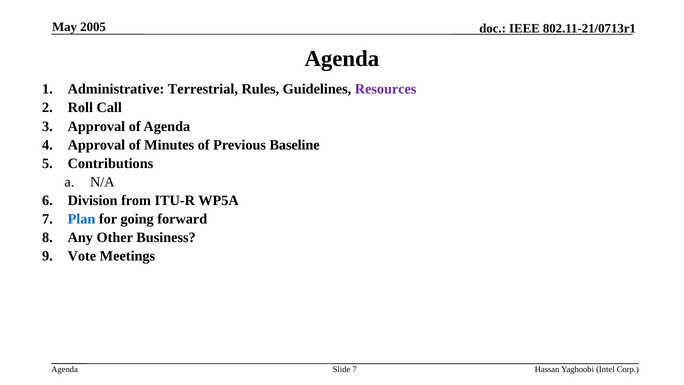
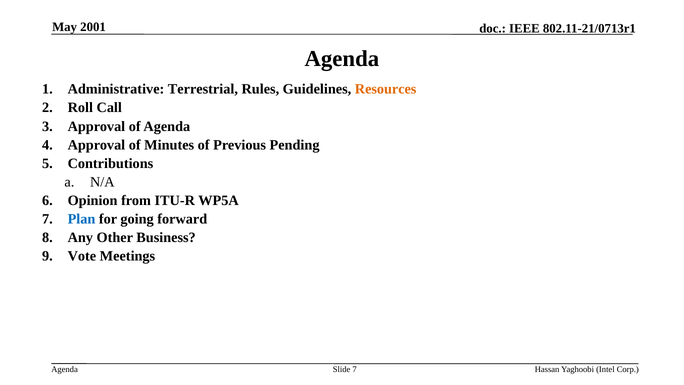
2005: 2005 -> 2001 (93, 27)
Resources colour: purple -> orange (386, 89)
Baseline: Baseline -> Pending (295, 145)
Division: Division -> Opinion (93, 200)
